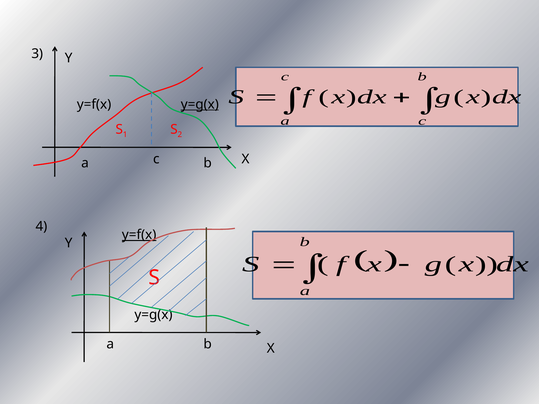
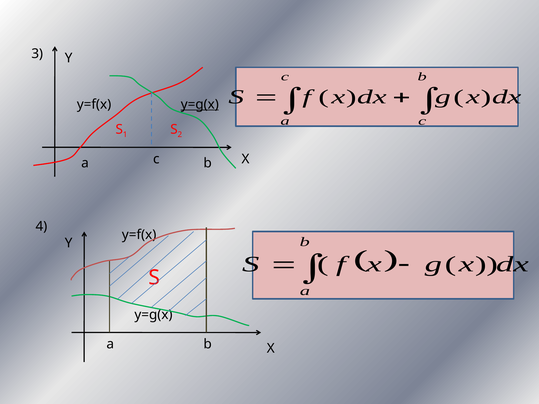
y=f(x underline: present -> none (139, 235)
